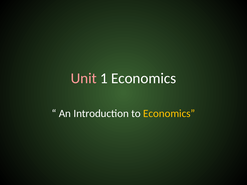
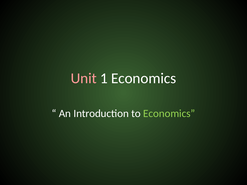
Economics colour: yellow -> light green (169, 114)
